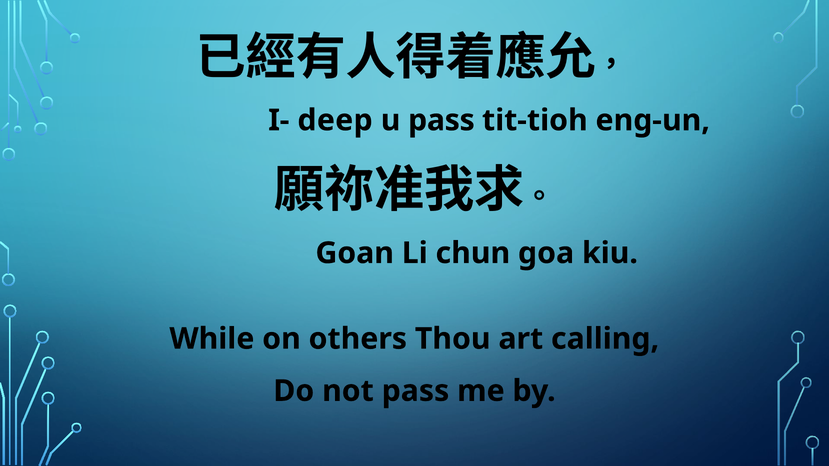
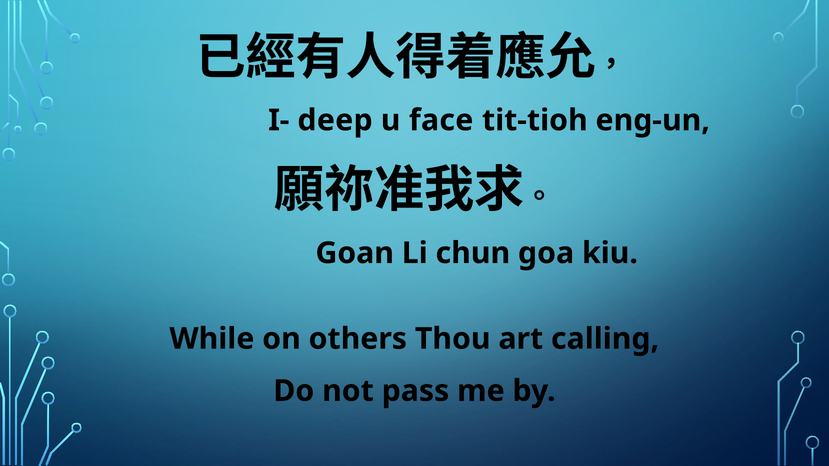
u pass: pass -> face (441, 120)
